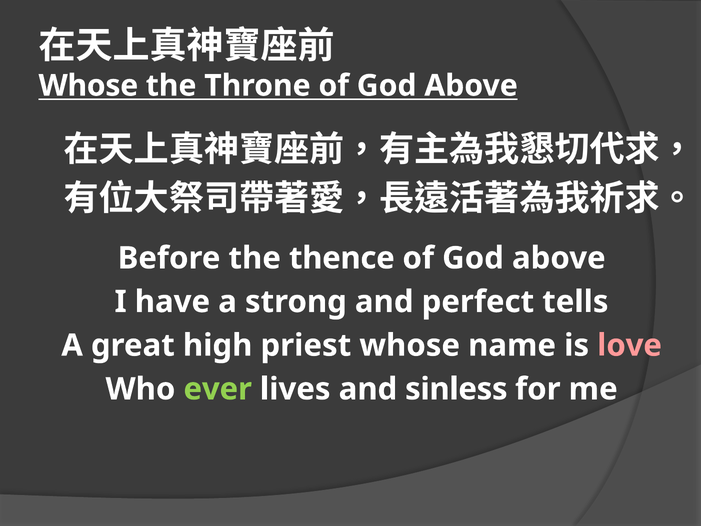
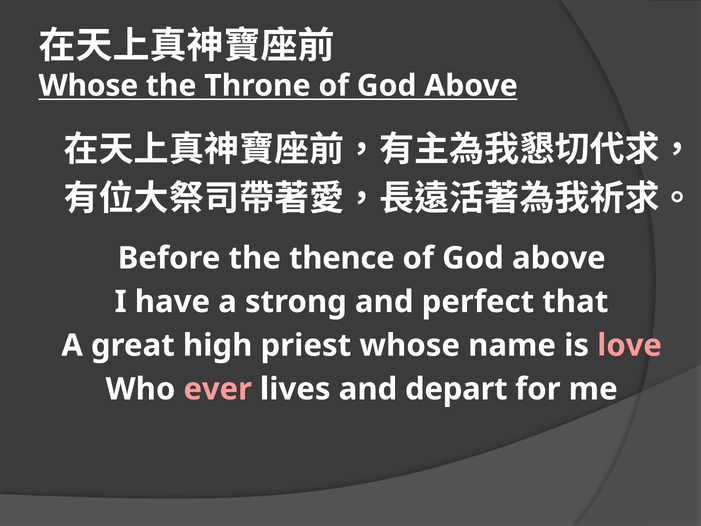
tells: tells -> that (575, 302)
ever colour: light green -> pink (218, 389)
sinless: sinless -> depart (456, 389)
